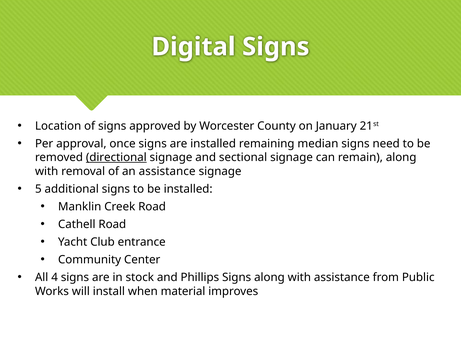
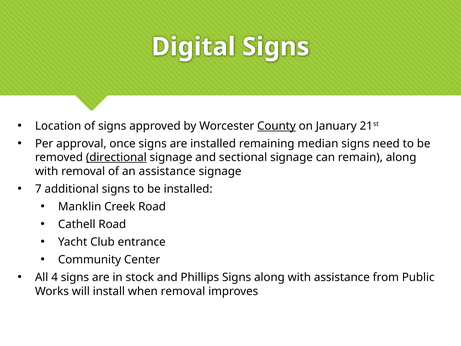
County underline: none -> present (276, 126)
5: 5 -> 7 (38, 189)
when material: material -> removal (183, 291)
